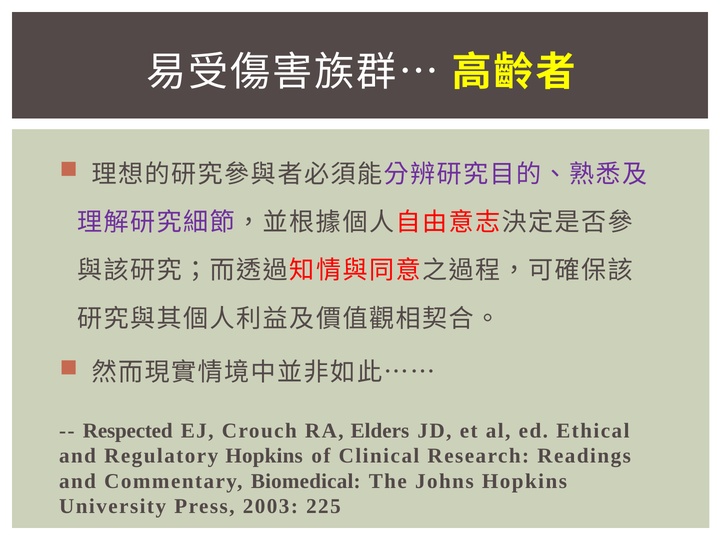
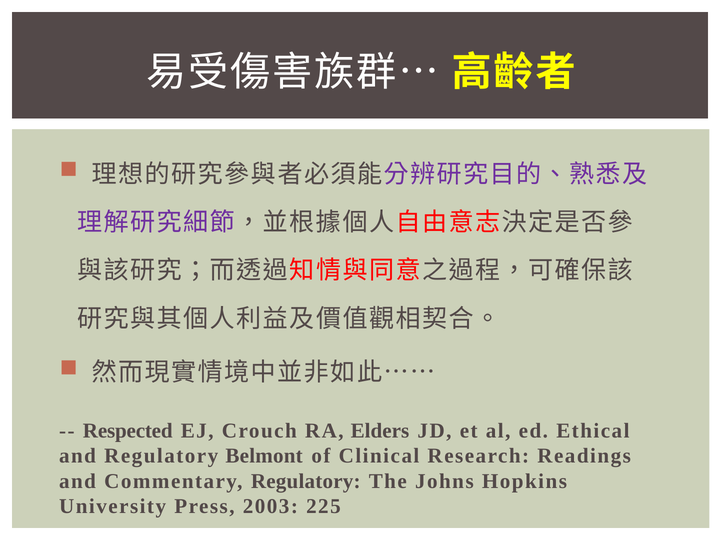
Regulatory Hopkins: Hopkins -> Belmont (264, 455)
Commentary Biomedical: Biomedical -> Regulatory (306, 481)
